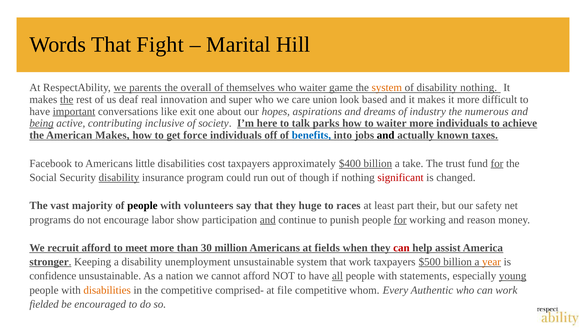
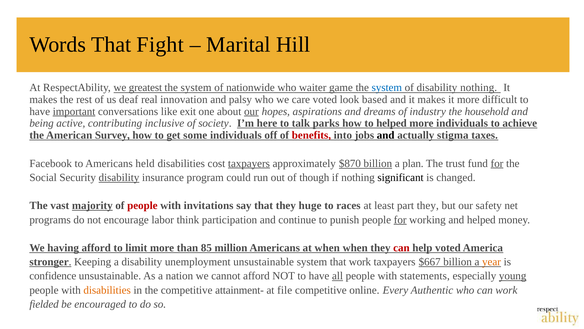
parents: parents -> greatest (145, 88)
overall: overall -> system (196, 88)
themselves: themselves -> nationwide (250, 88)
system colour: orange -> blue (387, 88)
the underline: present -> none (67, 99)
super: super -> palsy (240, 99)
care union: union -> voted (325, 99)
our underline: none -> present (251, 111)
numerous: numerous -> household (487, 111)
being underline: present -> none (42, 123)
to waiter: waiter -> helped (392, 123)
American Makes: Makes -> Survey (112, 135)
force: force -> some (195, 135)
benefits colour: blue -> red (311, 135)
known: known -> stigma (453, 135)
little: little -> held (145, 163)
taxpayers underline: none -> present (249, 163)
$400: $400 -> $870 (350, 163)
take: take -> plan (413, 163)
significant colour: red -> black (401, 177)
majority underline: none -> present (92, 205)
people colour: black -> red (142, 205)
volunteers: volunteers -> invitations (209, 205)
part their: their -> they (428, 205)
show: show -> think (188, 219)
and underline: present -> none (268, 219)
and reason: reason -> helped (481, 219)
recruit: recruit -> having (63, 247)
meet: meet -> limit (136, 247)
30: 30 -> 85 (206, 247)
at fields: fields -> when (327, 247)
help assist: assist -> voted (448, 247)
$500: $500 -> $667 (430, 262)
comprised-: comprised- -> attainment- (240, 290)
whom: whom -> online (364, 290)
